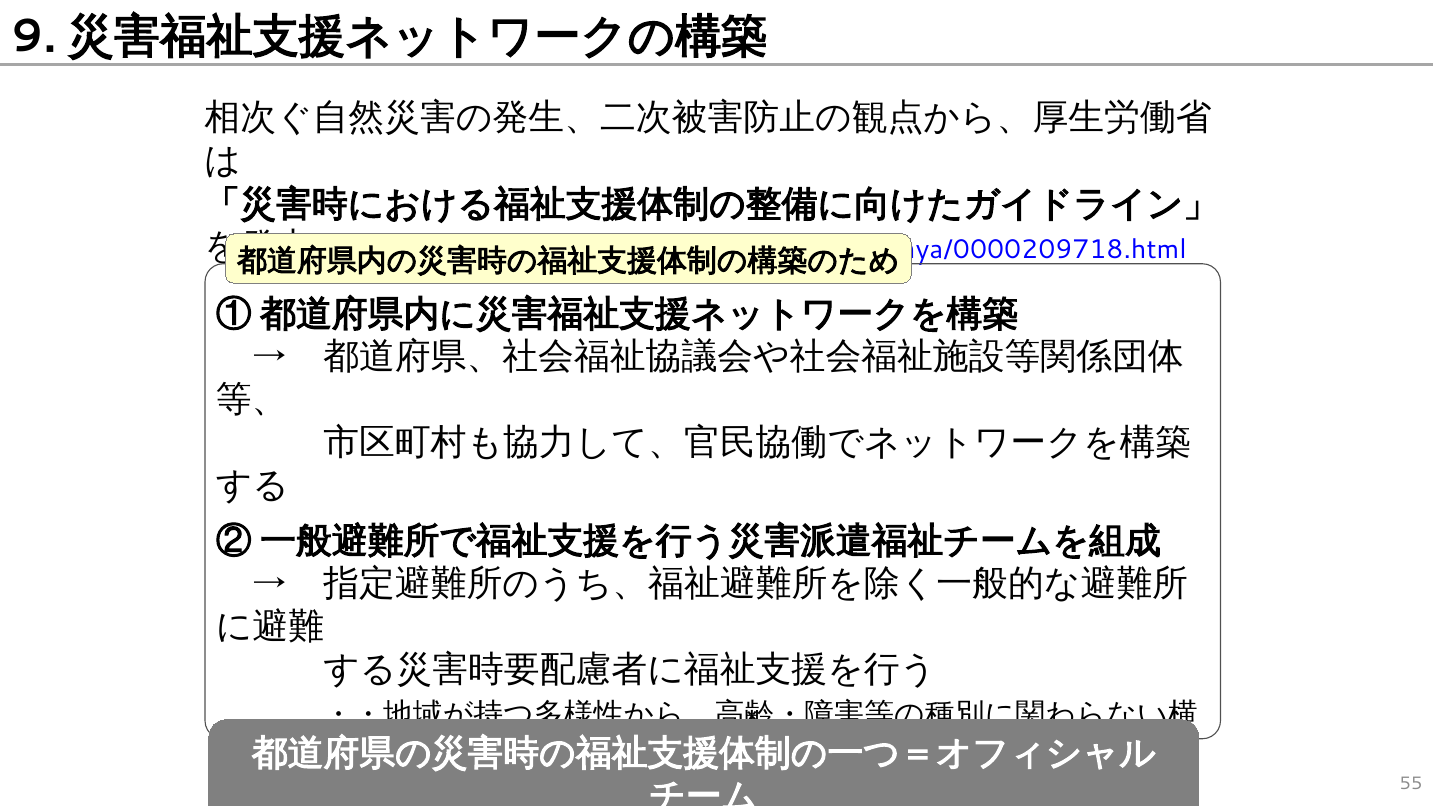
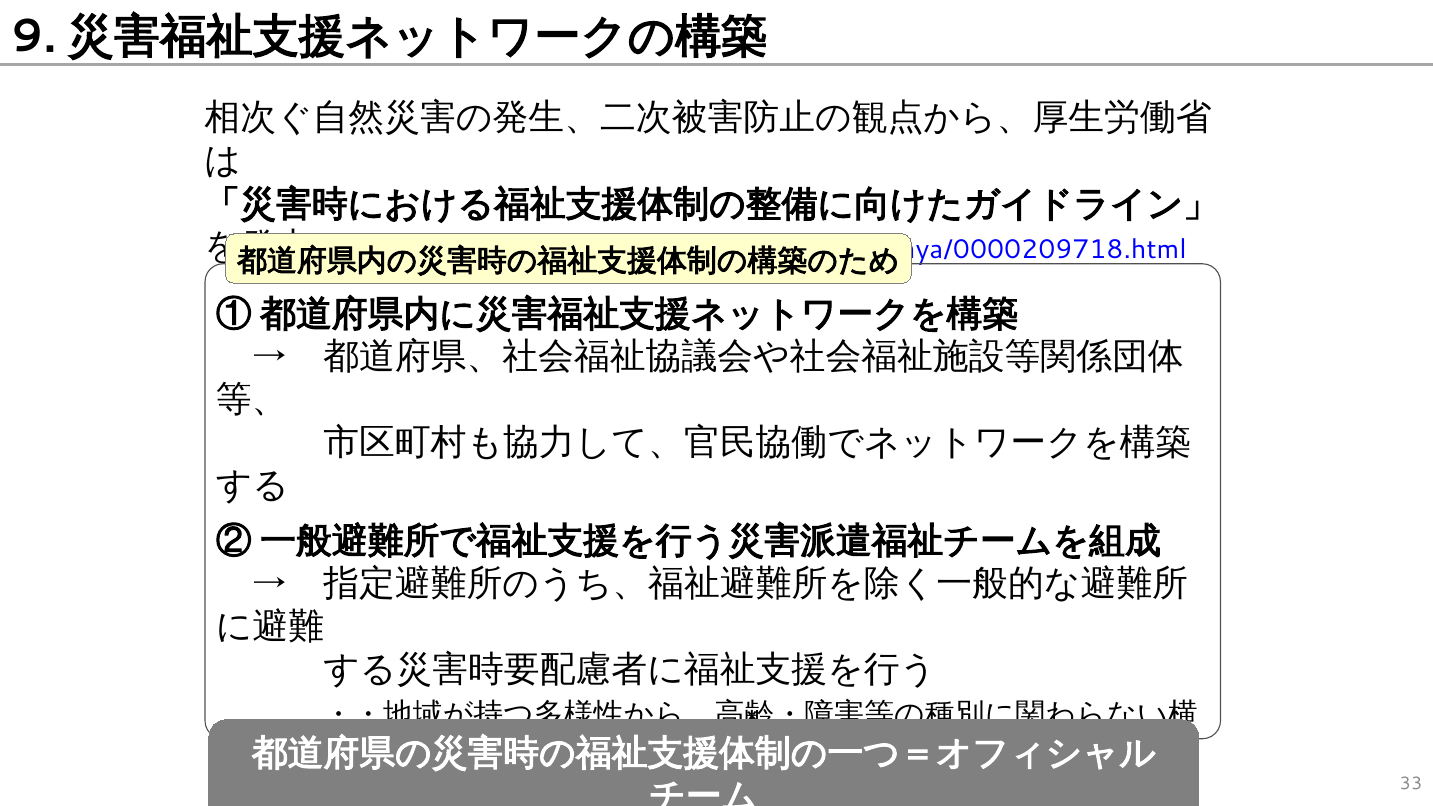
55: 55 -> 33 (1411, 784)
